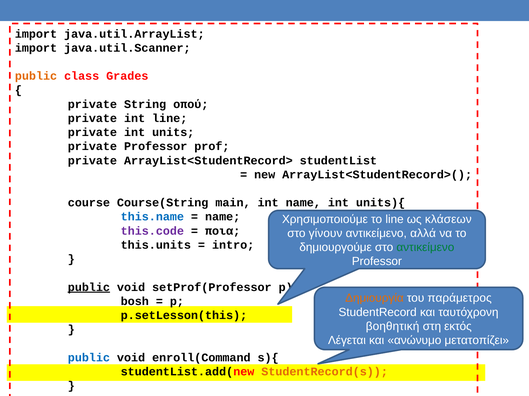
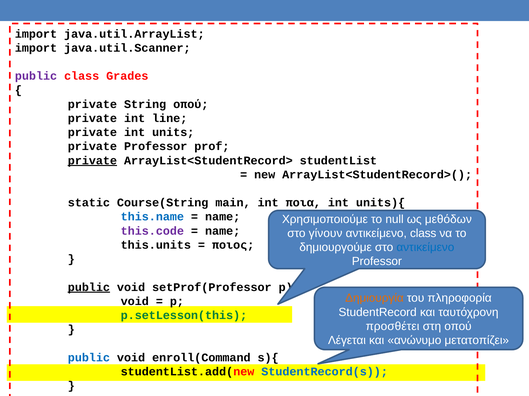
public colour: orange -> purple (36, 76)
private underline: none -> present (92, 161)
course: course -> static (89, 203)
int name: name -> ποια (303, 203)
το line: line -> null (395, 220)
κλάσεων: κλάσεων -> μεθόδων (448, 220)
ποια: ποια -> name (223, 231)
αντικείμενο αλλά: αλλά -> class (423, 234)
intro: intro -> ποιος (233, 245)
αντικείμενο colour: green -> blue (425, 248)
παράμετρος: παράμετρος -> πληροφορία (460, 299)
bosh: bosh -> void (135, 302)
p.setLesson(this colour: black -> green (184, 316)
βοηθητική: βοηθητική -> προσθέτει (393, 327)
στη εκτός: εκτός -> οπού (458, 327)
StudentRecord(s colour: orange -> blue (325, 372)
